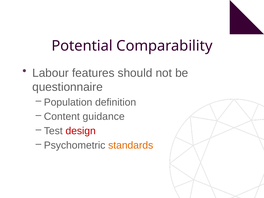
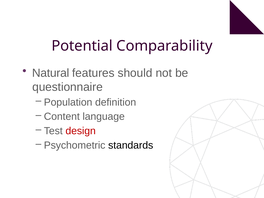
Labour: Labour -> Natural (51, 73)
guidance: guidance -> language (104, 117)
standards colour: orange -> black (131, 145)
